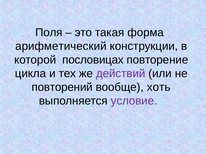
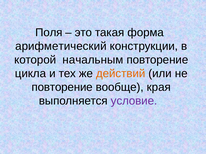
пословицах: пословицах -> начальным (93, 60)
действий colour: purple -> orange (121, 74)
повторений: повторений -> повторение (62, 87)
хоть: хоть -> края (159, 87)
